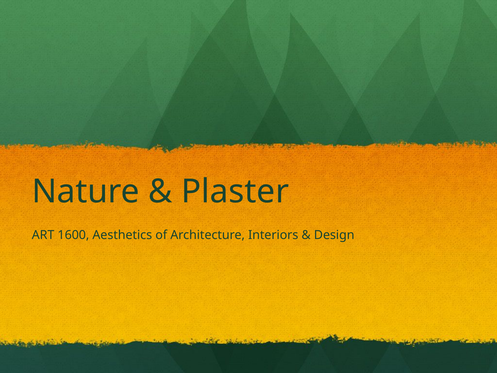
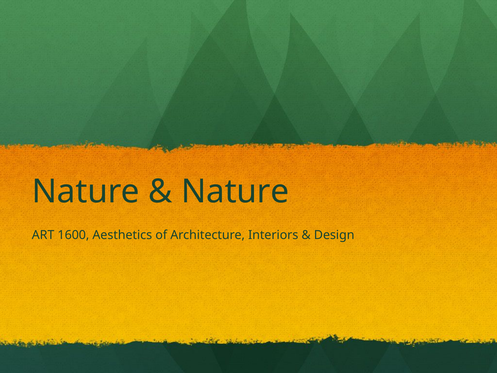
Plaster: Plaster -> Nature (235, 191)
